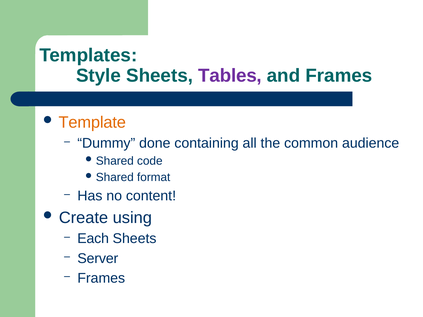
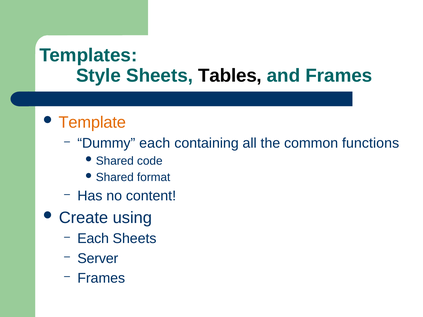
Tables colour: purple -> black (230, 76)
Dummy done: done -> each (155, 143)
audience: audience -> functions (371, 143)
